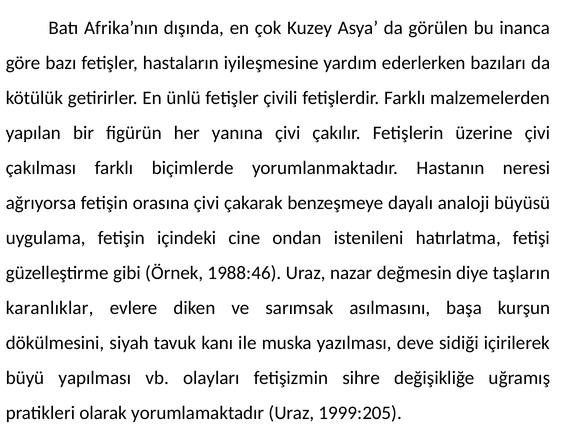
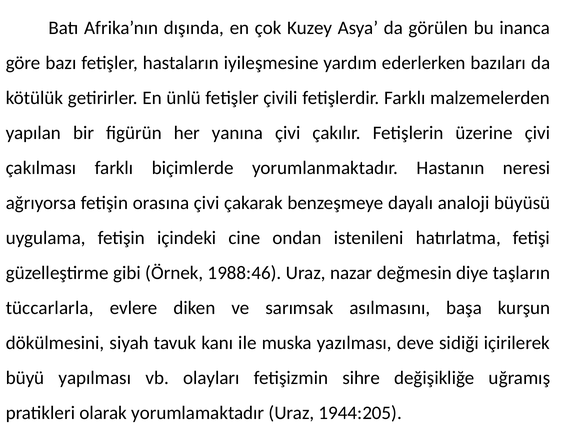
karanlıklar: karanlıklar -> tüccarlarla (50, 308)
1999:205: 1999:205 -> 1944:205 (360, 413)
